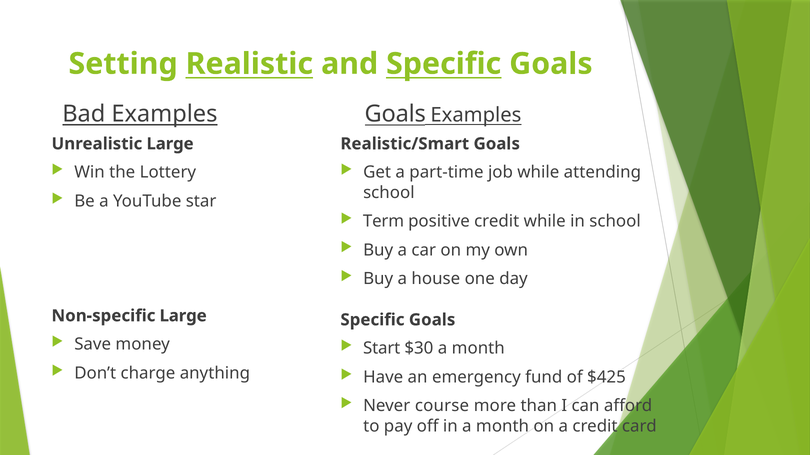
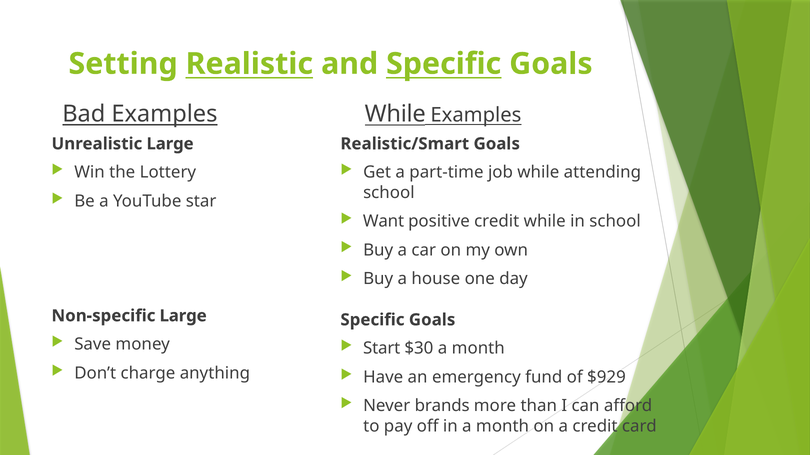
Goals: Goals -> While (395, 114)
Term: Term -> Want (384, 222)
$425: $425 -> $929 (606, 378)
course: course -> brands (442, 406)
